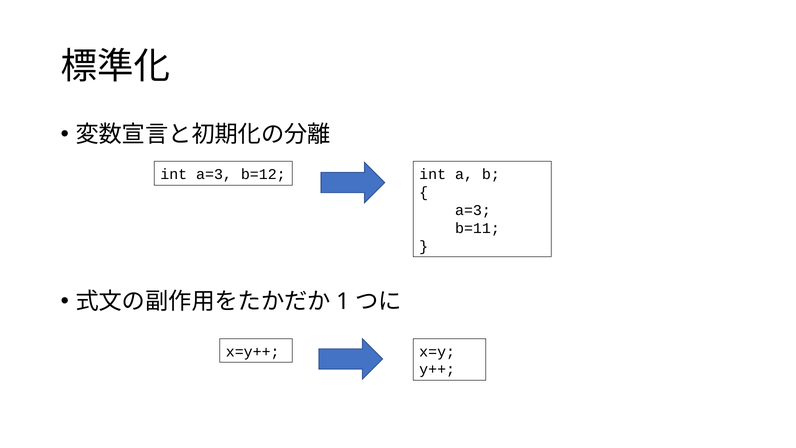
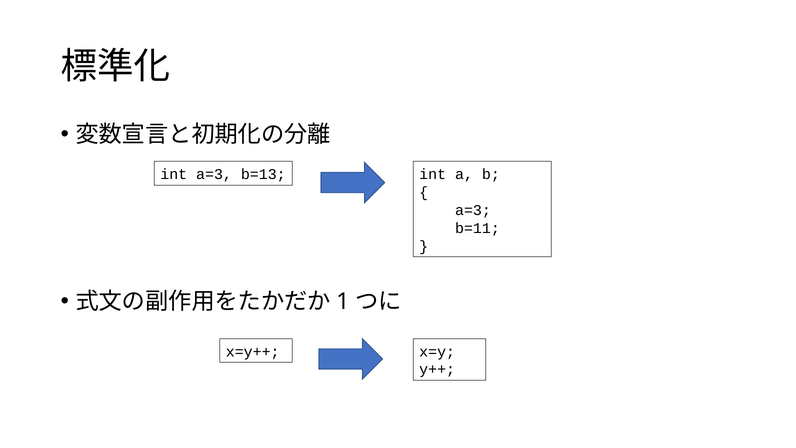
b=12: b=12 -> b=13 (263, 174)
